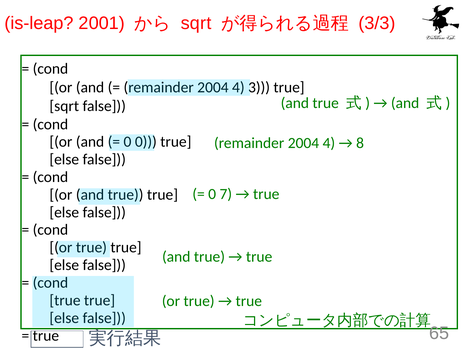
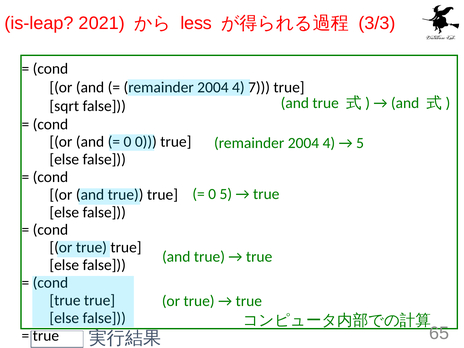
2001: 2001 -> 2021 (102, 23)
sqrt: sqrt -> less (196, 23)
3: 3 -> 7 (259, 87)
8: 8 -> 5 (360, 143)
0 7: 7 -> 5 (226, 194)
